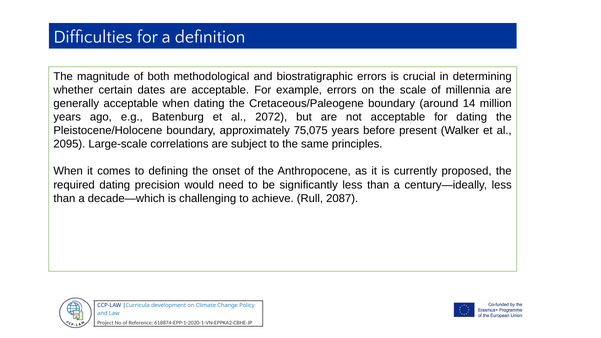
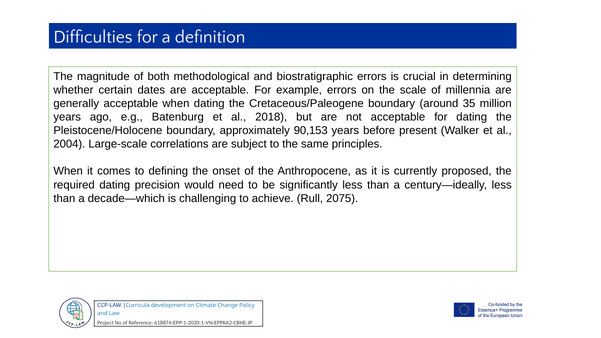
14: 14 -> 35 (469, 104)
2072: 2072 -> 2018 (271, 117)
75,075: 75,075 -> 90,153 (311, 131)
2095: 2095 -> 2004 (69, 144)
2087: 2087 -> 2075 (342, 198)
